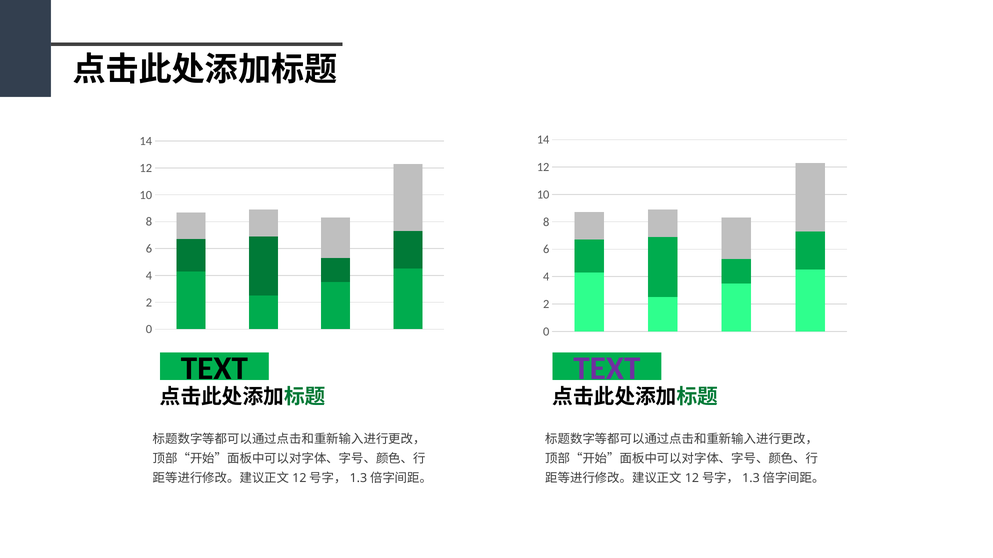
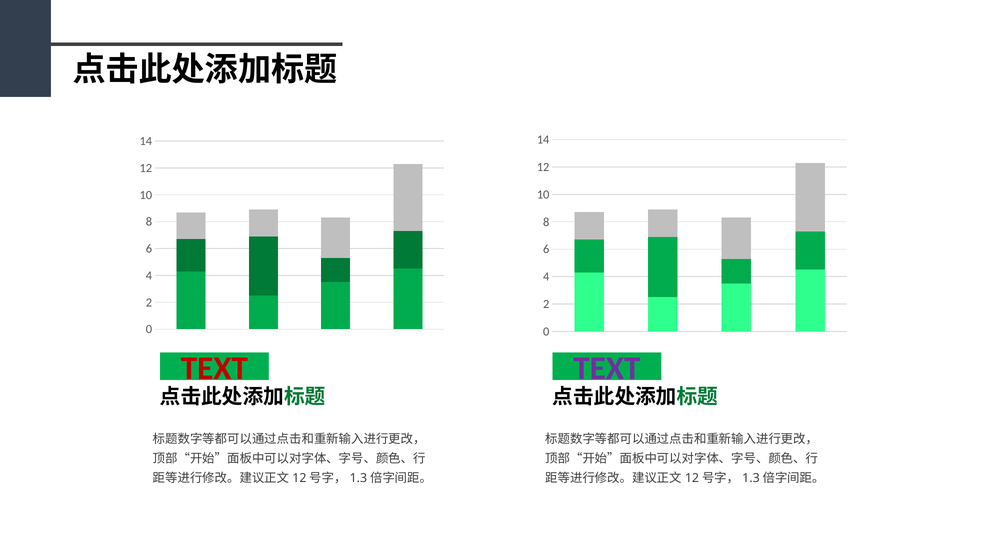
TEXT colour: black -> red (214, 369)
